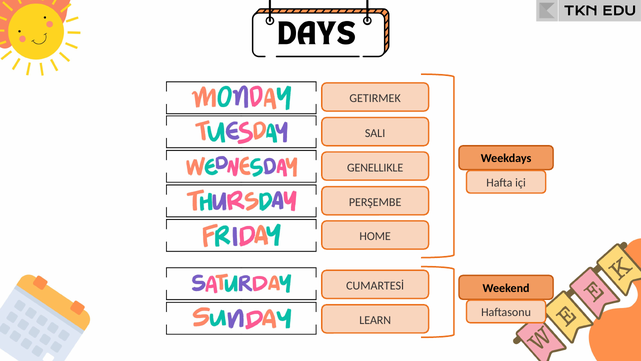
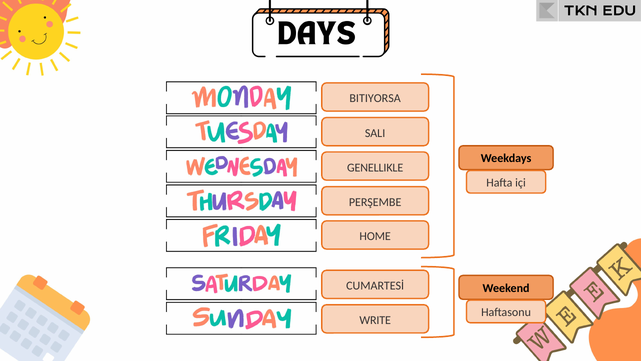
GETIRMEK: GETIRMEK -> BITIYORSA (375, 98)
LEARN: LEARN -> WRITE (375, 320)
